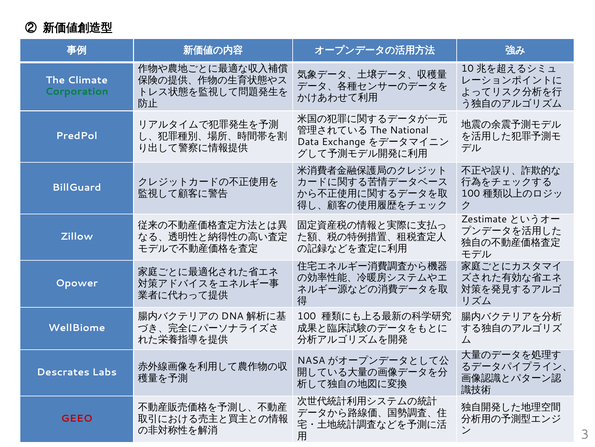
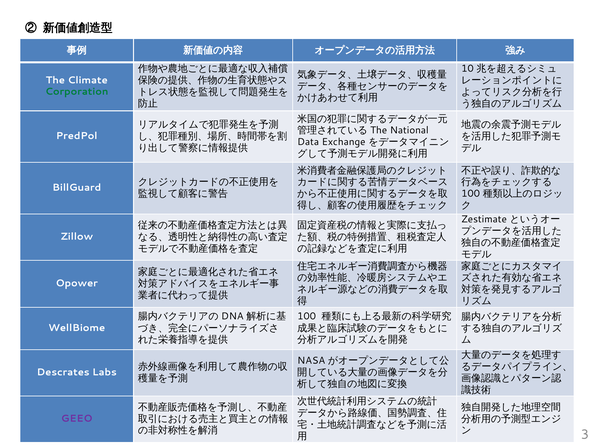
GEEO colour: red -> purple (77, 418)
